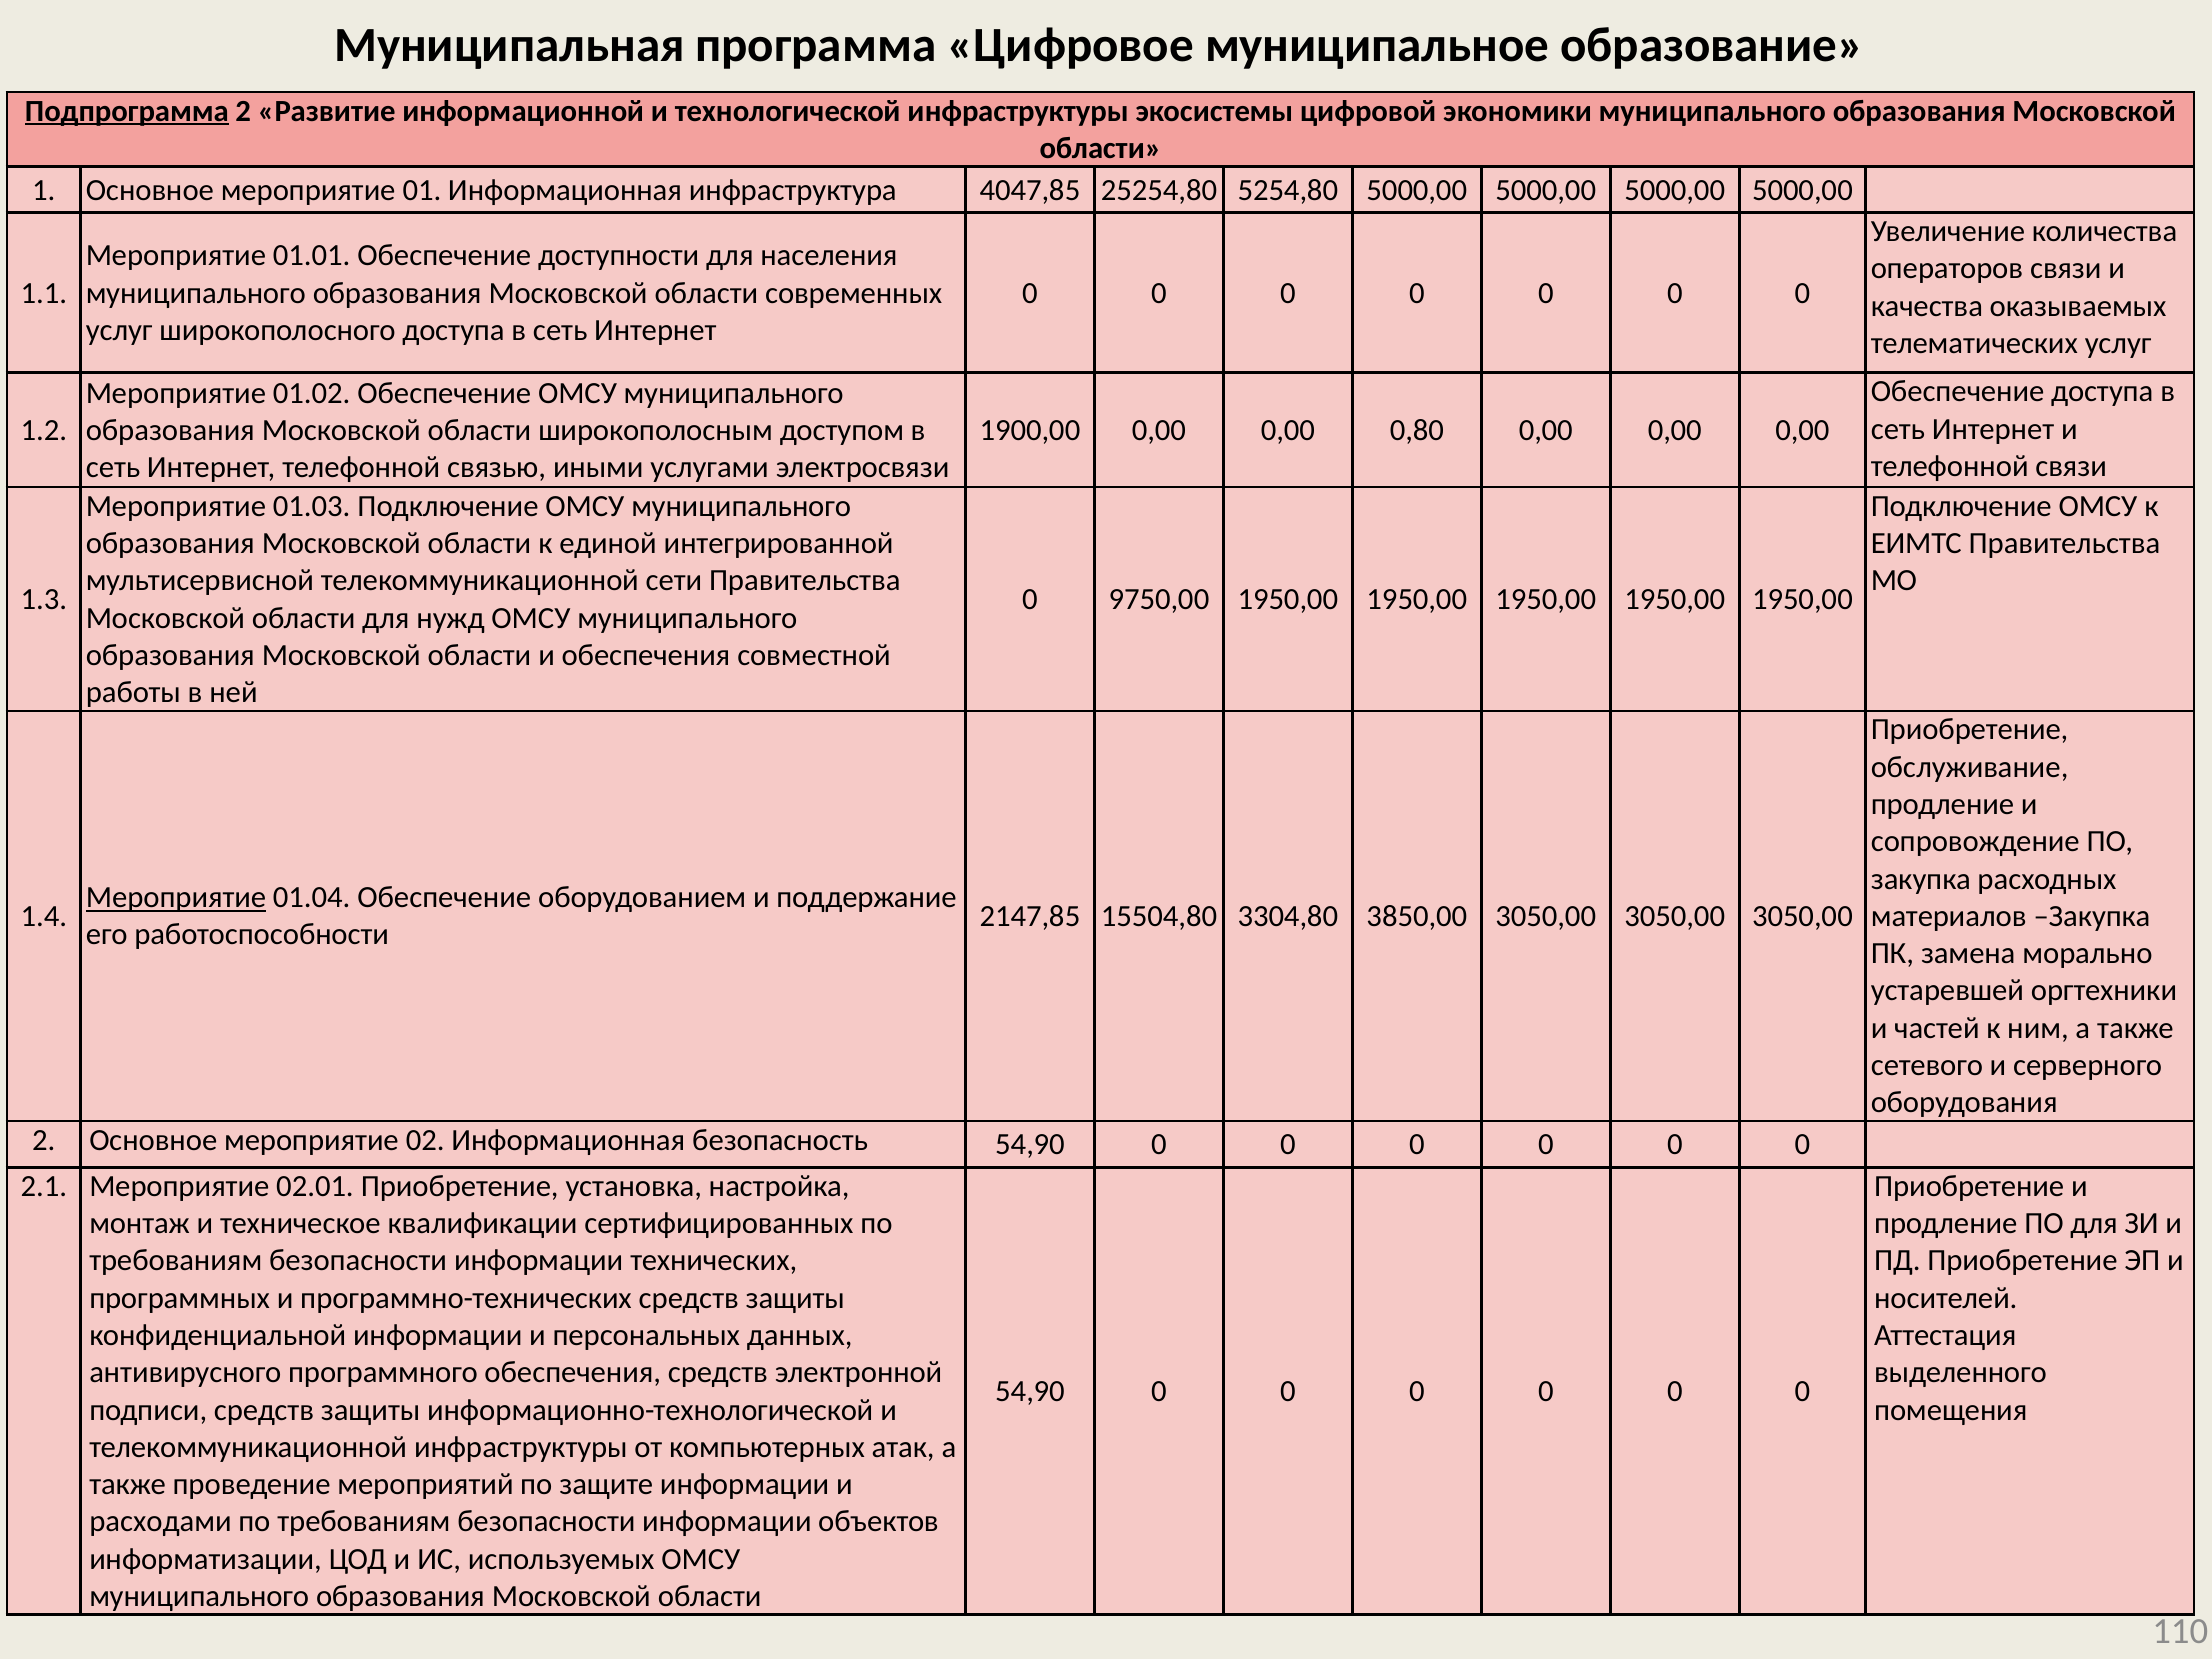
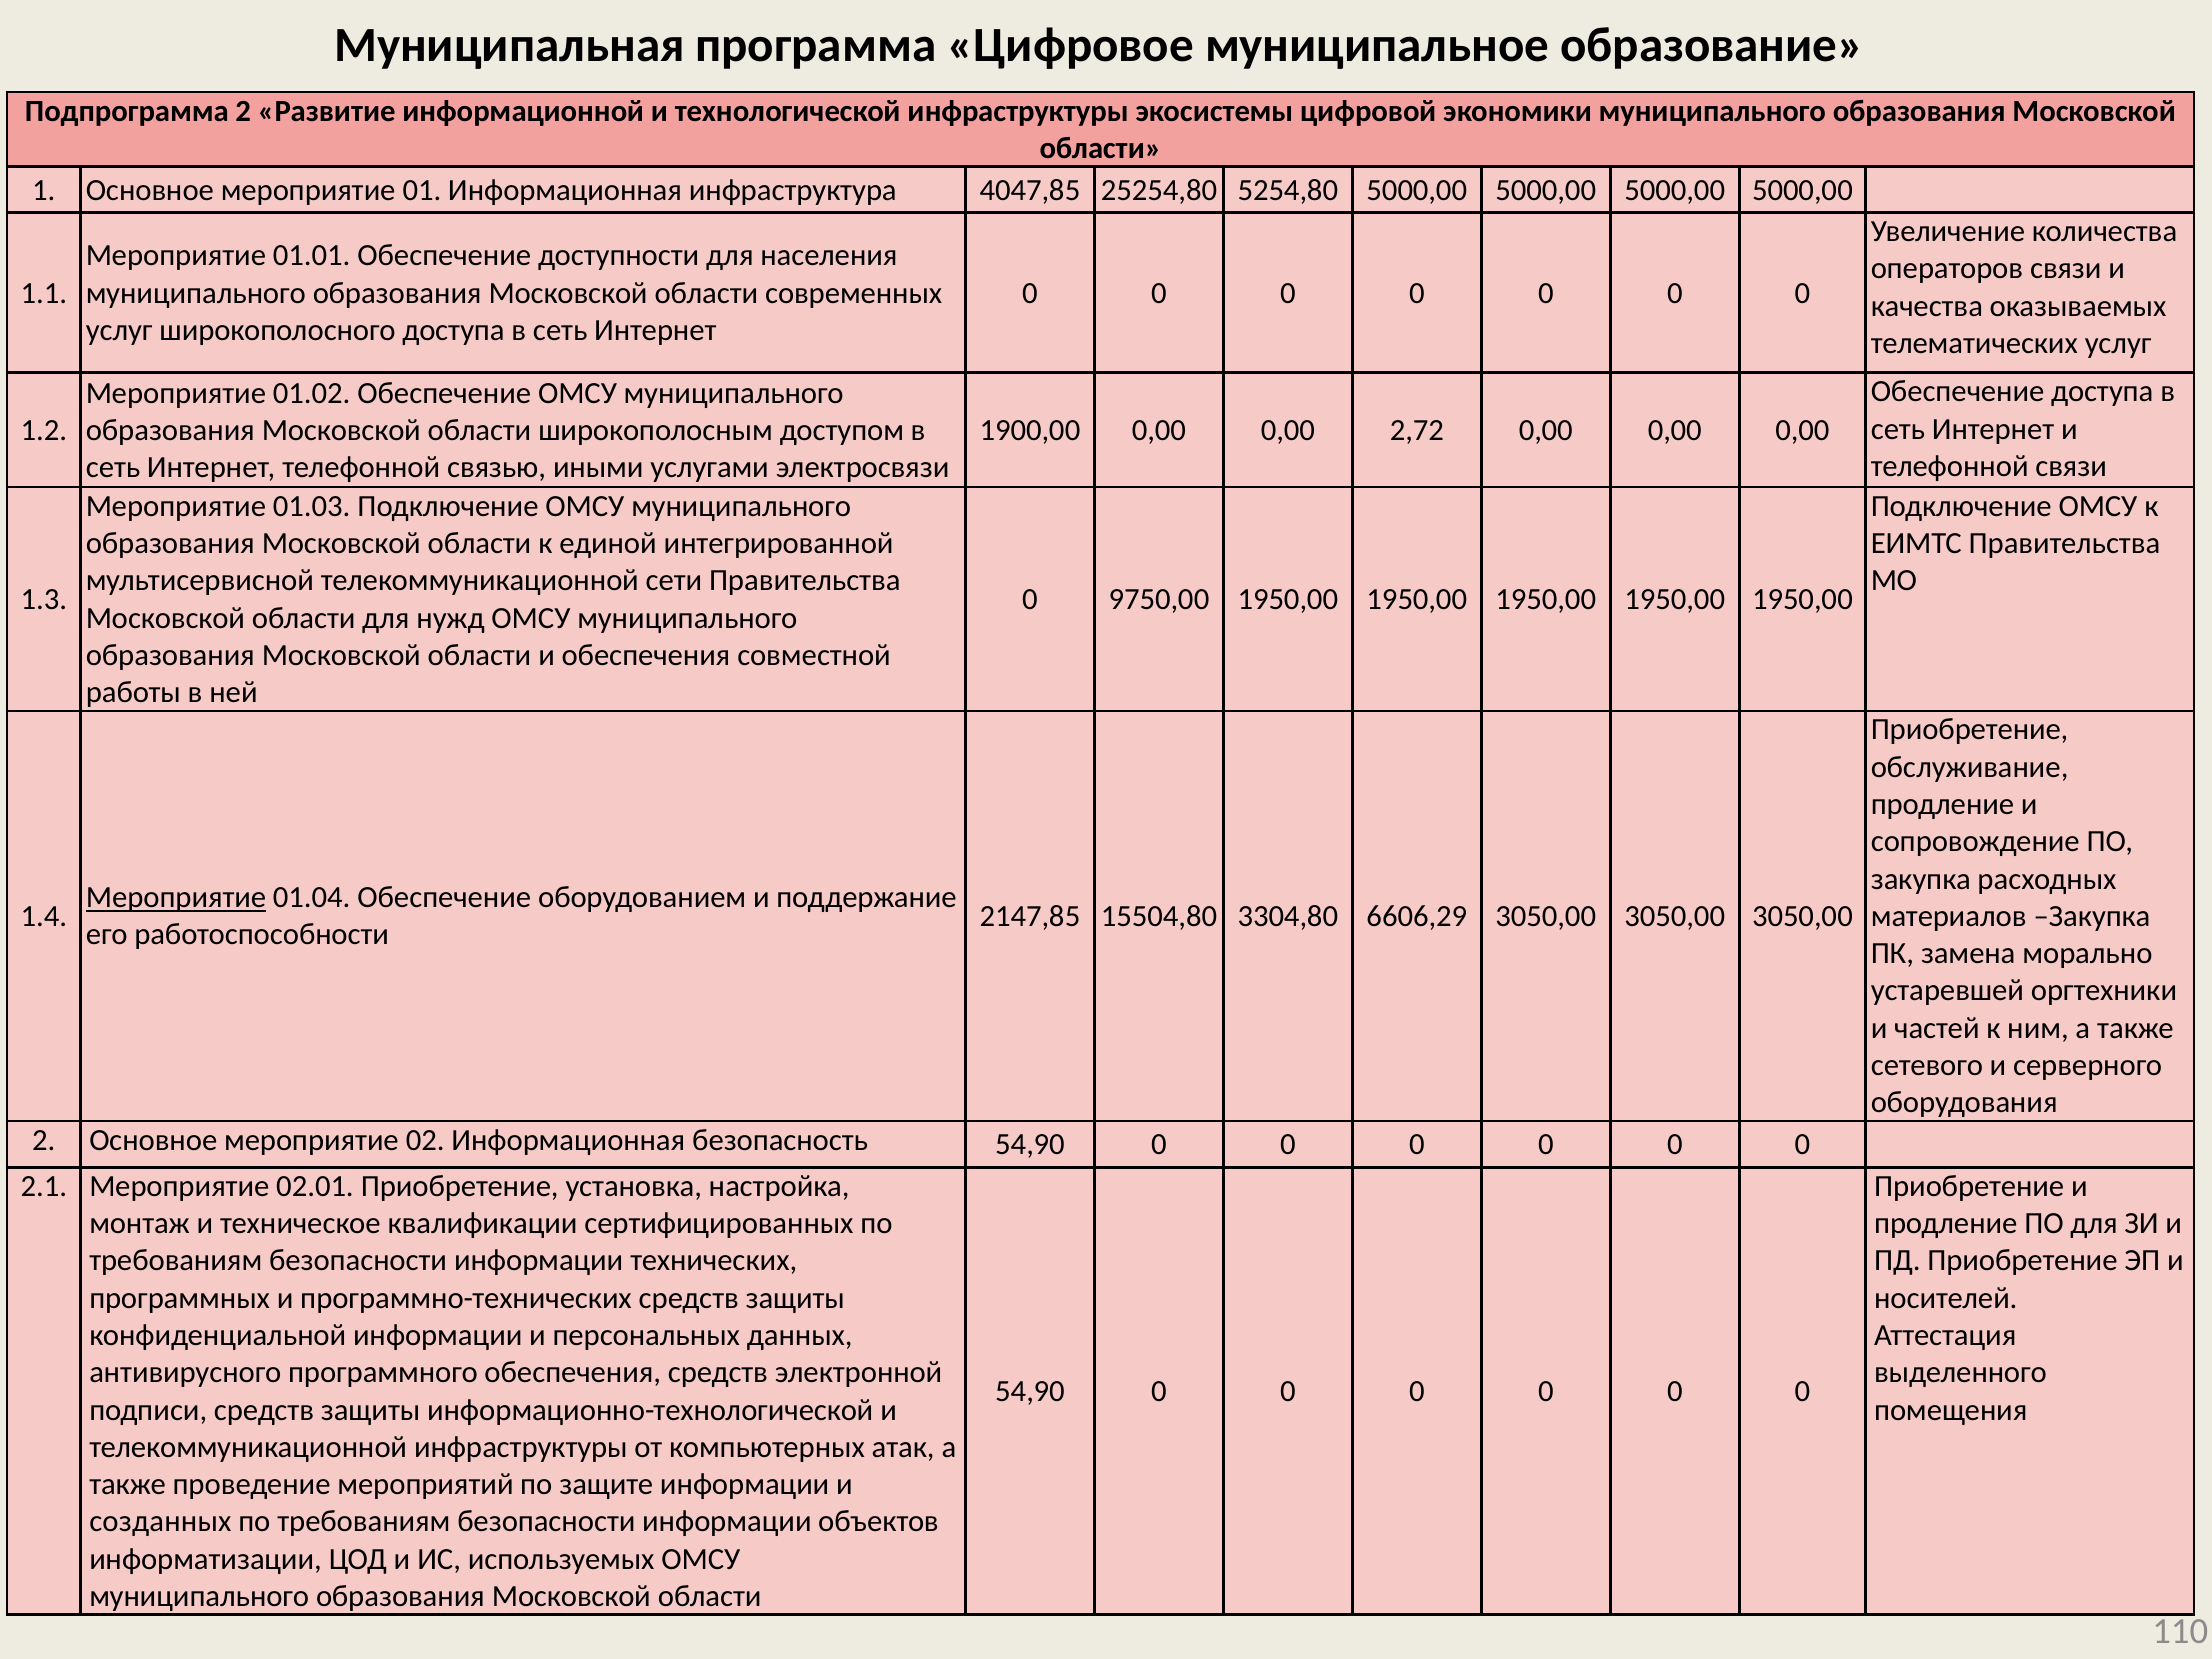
Подпрограмма underline: present -> none (127, 111)
0,80: 0,80 -> 2,72 (1417, 430)
3850,00: 3850,00 -> 6606,29 (1417, 916)
расходами: расходами -> созданных (160, 1522)
